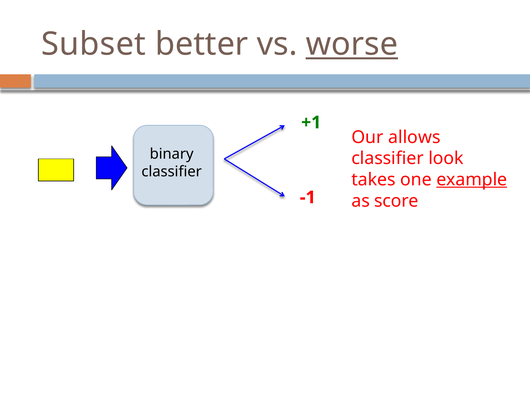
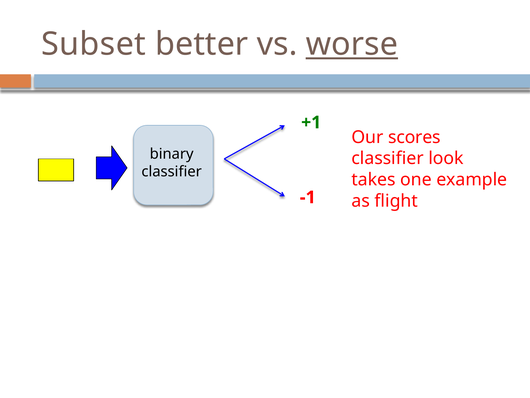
allows: allows -> scores (414, 137)
example underline: present -> none (472, 179)
score: score -> flight (396, 201)
